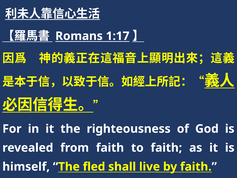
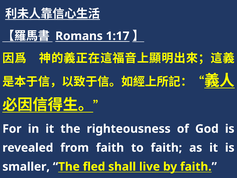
himself: himself -> smaller (26, 166)
